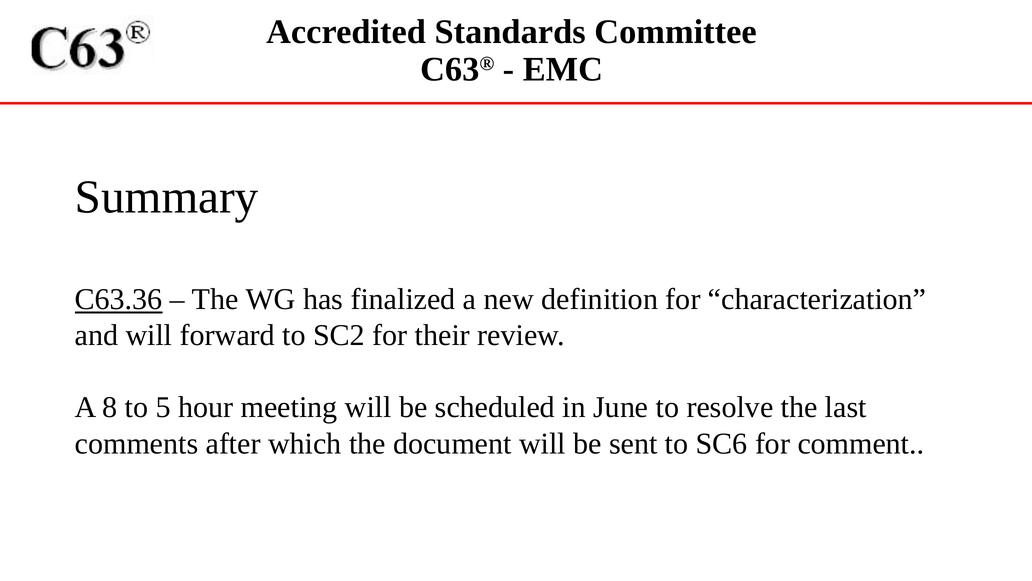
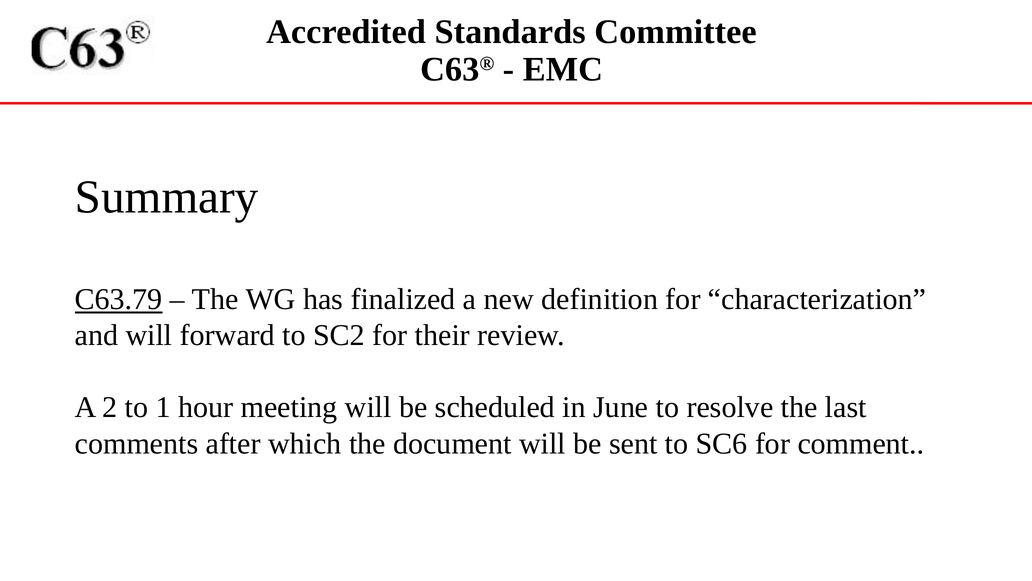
C63.36: C63.36 -> C63.79 (119, 299)
8: 8 -> 2 (110, 407)
5: 5 -> 1 (163, 407)
